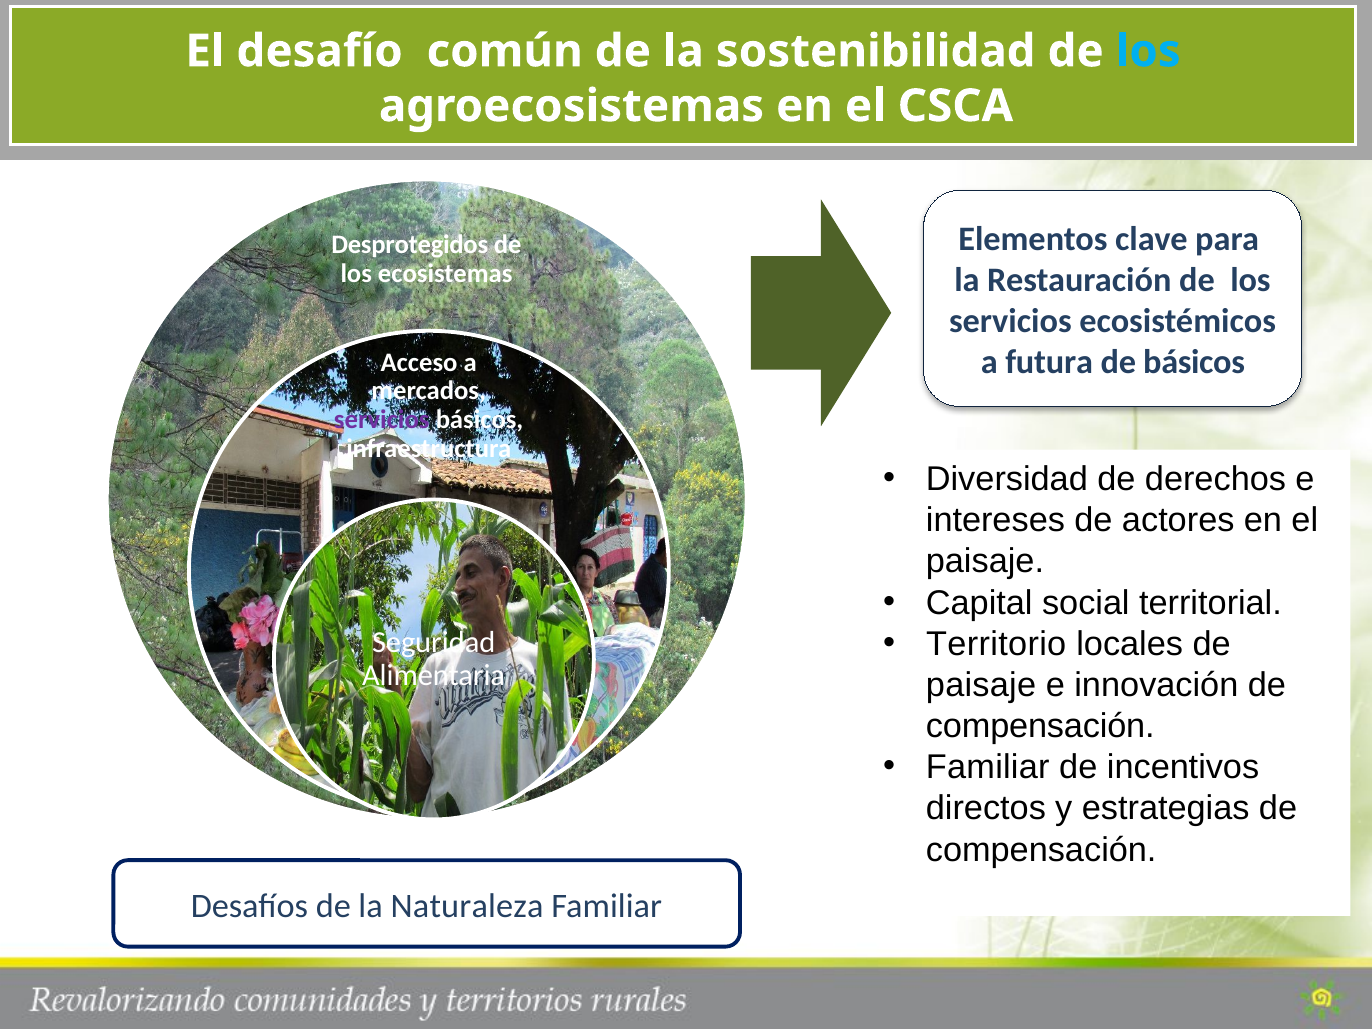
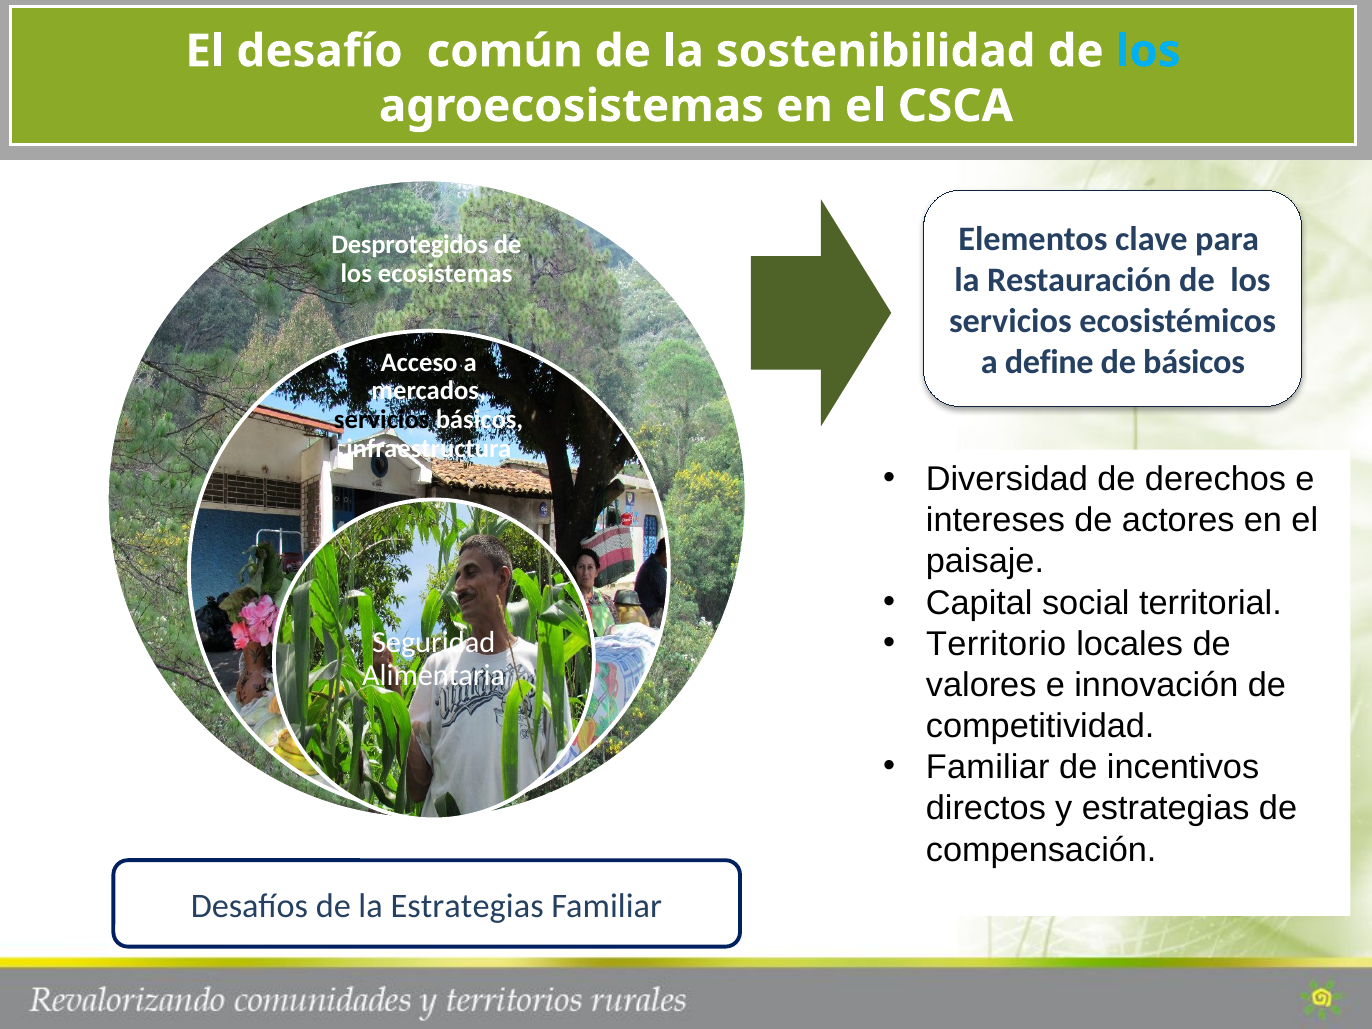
futura: futura -> define (1049, 362)
servicios colour: purple -> black (382, 420)
paisaje: paisaje -> valores (981, 685)
compensación: compensación -> competitividad (1040, 726)
la Naturaleza: Naturaleza -> Estrategias (467, 906)
